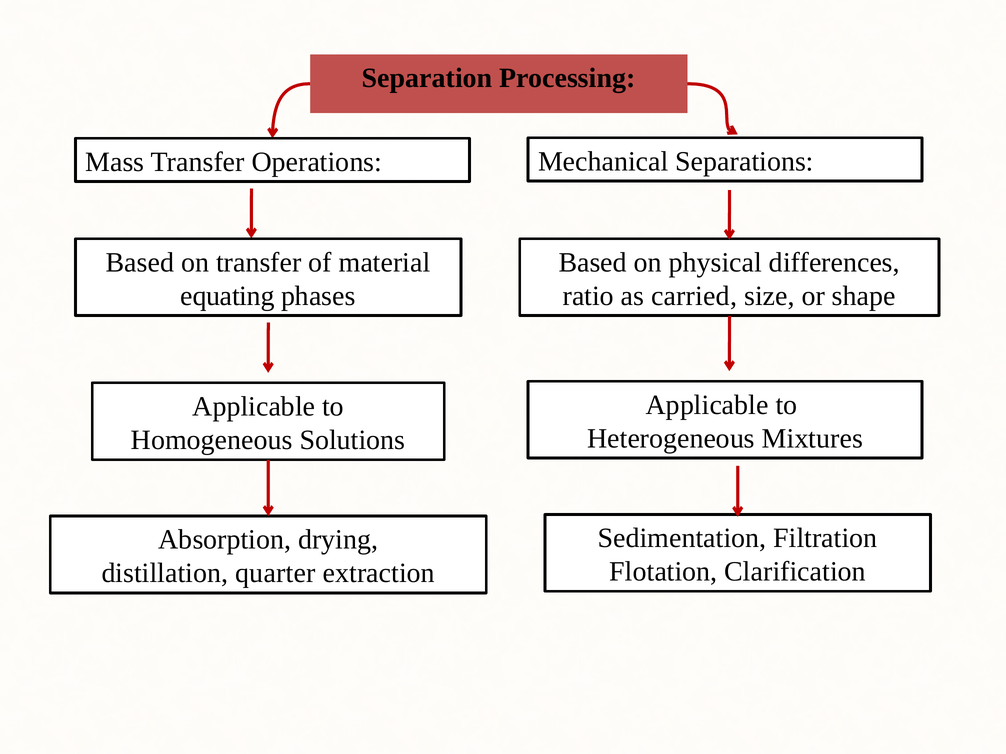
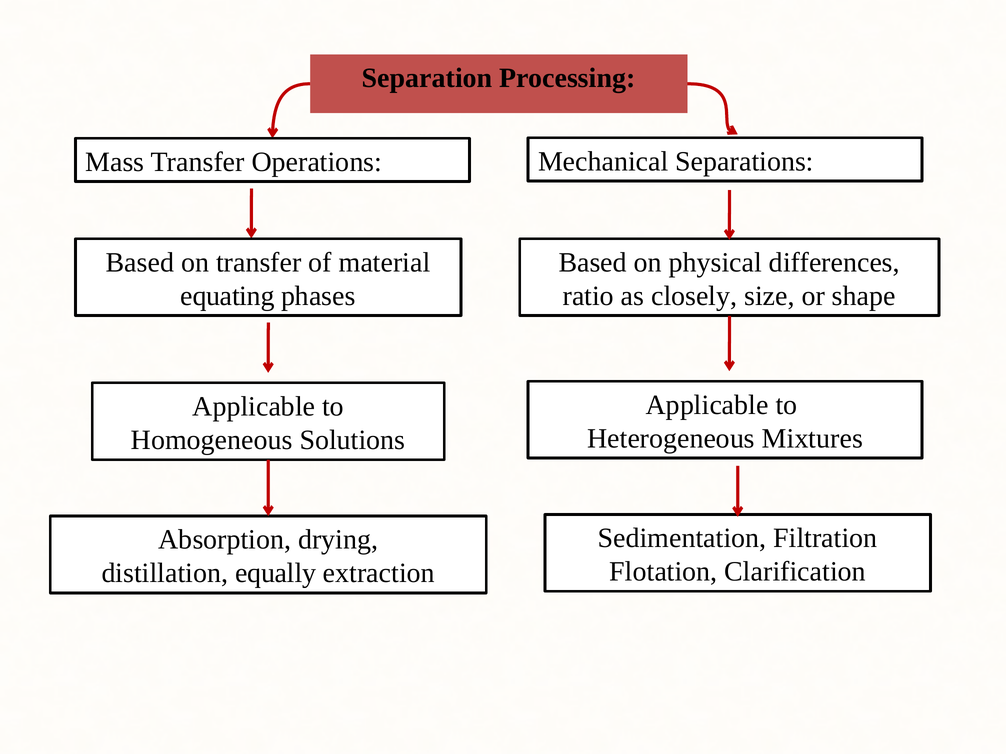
carried: carried -> closely (694, 296)
quarter: quarter -> equally (276, 574)
